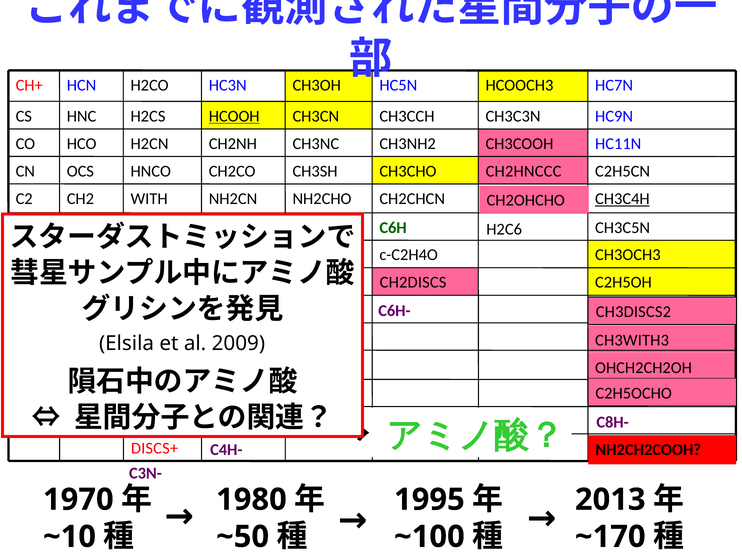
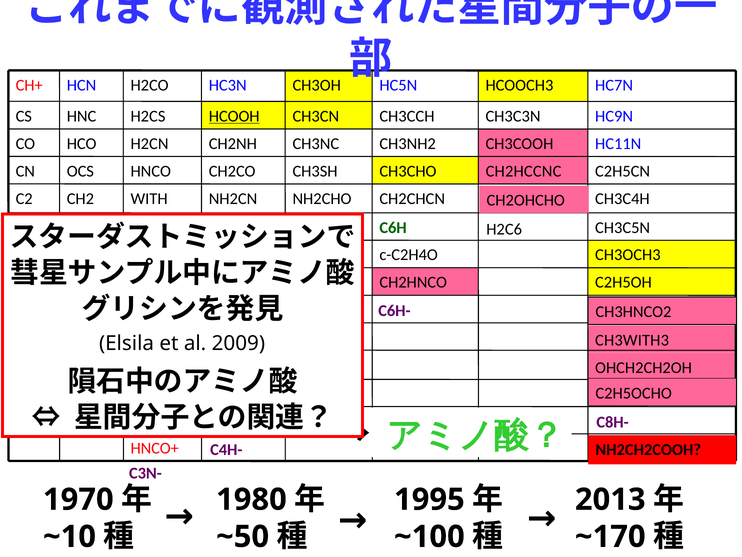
CH2HNCCC: CH2HNCCC -> CH2HCCNC (524, 171)
CH3C4H underline: present -> none (622, 198)
CH2DISCS: CH2DISCS -> CH2HNCO (413, 282)
CH3DISCS2: CH3DISCS2 -> CH3HNCO2 (633, 312)
DISCS+: DISCS+ -> HNCO+ (155, 448)
